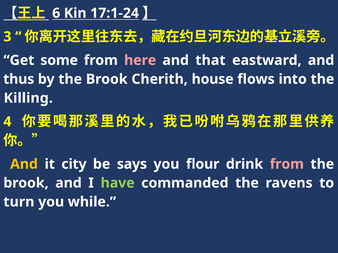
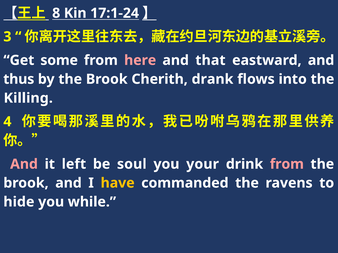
6: 6 -> 8 (56, 13)
house: house -> drank (213, 79)
And colour: yellow -> pink (24, 164)
city: city -> left (74, 164)
says: says -> soul (132, 164)
flour: flour -> your (203, 164)
have colour: light green -> yellow (118, 183)
turn: turn -> hide (19, 202)
